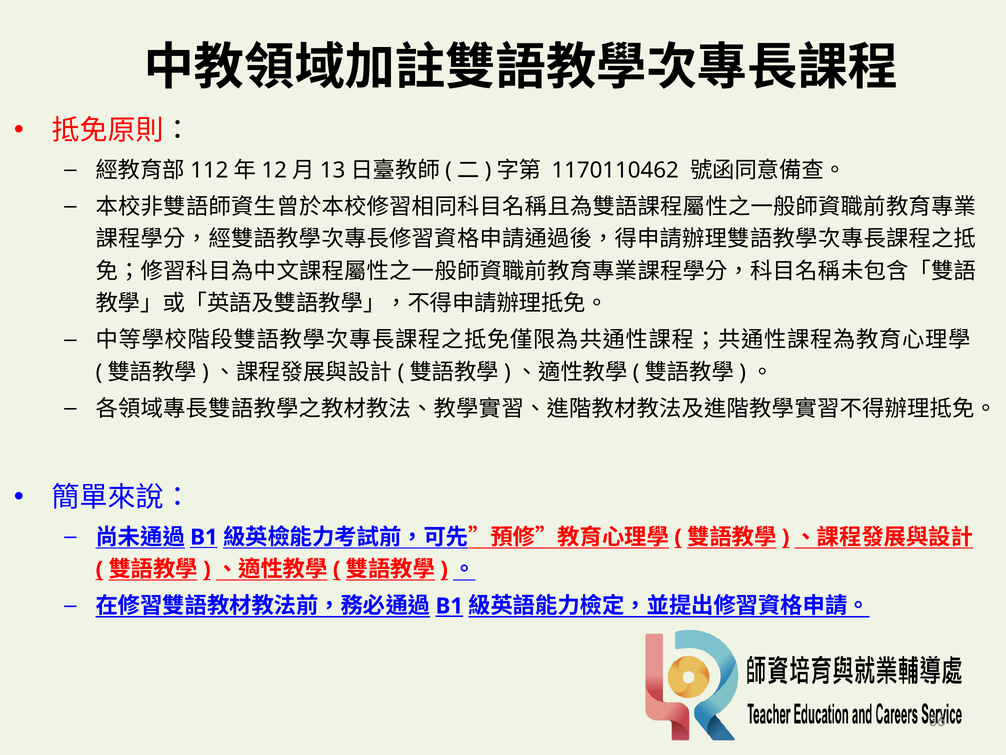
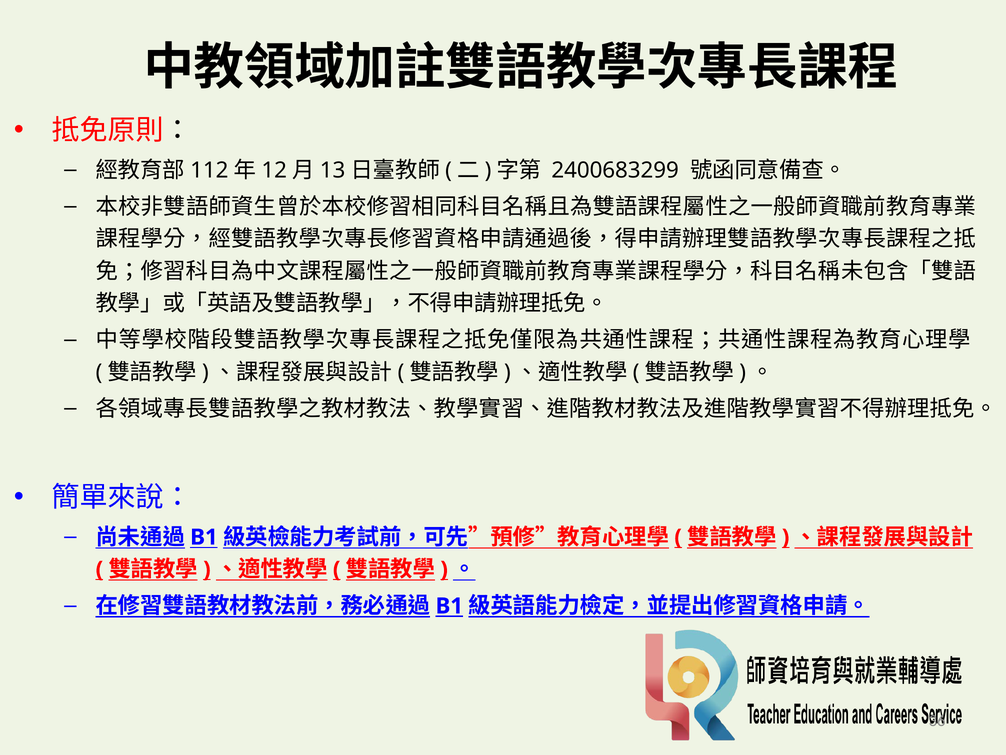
1170110462: 1170110462 -> 2400683299 (615, 170)
